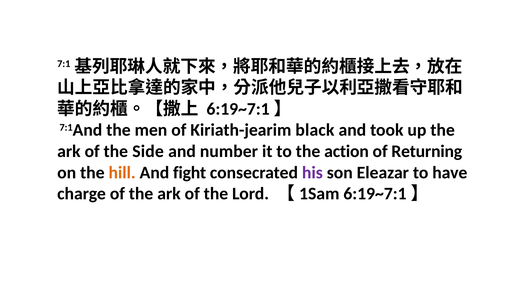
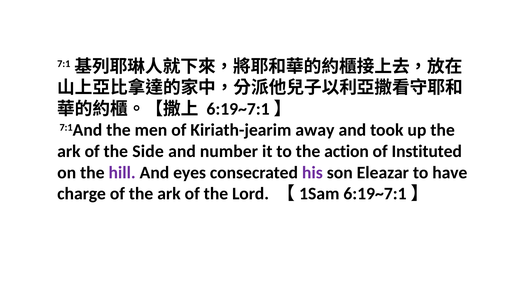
black: black -> away (315, 130)
Returning: Returning -> Instituted (427, 151)
hill colour: orange -> purple (122, 172)
fight: fight -> eyes (190, 172)
